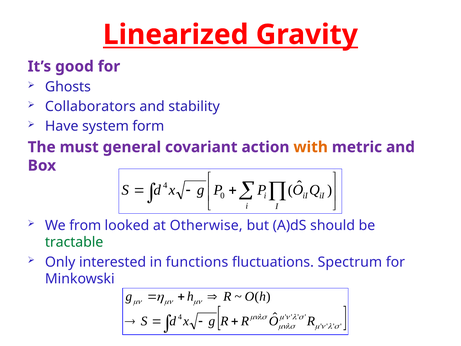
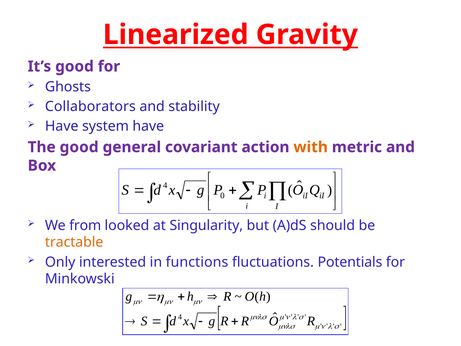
system form: form -> have (148, 126)
The must: must -> good (79, 147)
Otherwise: Otherwise -> Singularity (206, 225)
tractable colour: green -> orange (74, 242)
Spectrum: Spectrum -> Potentials (350, 262)
